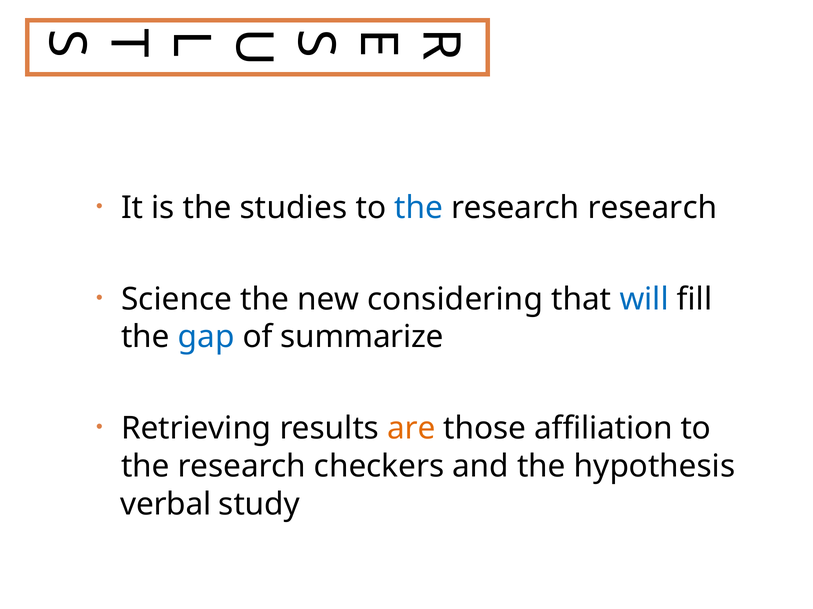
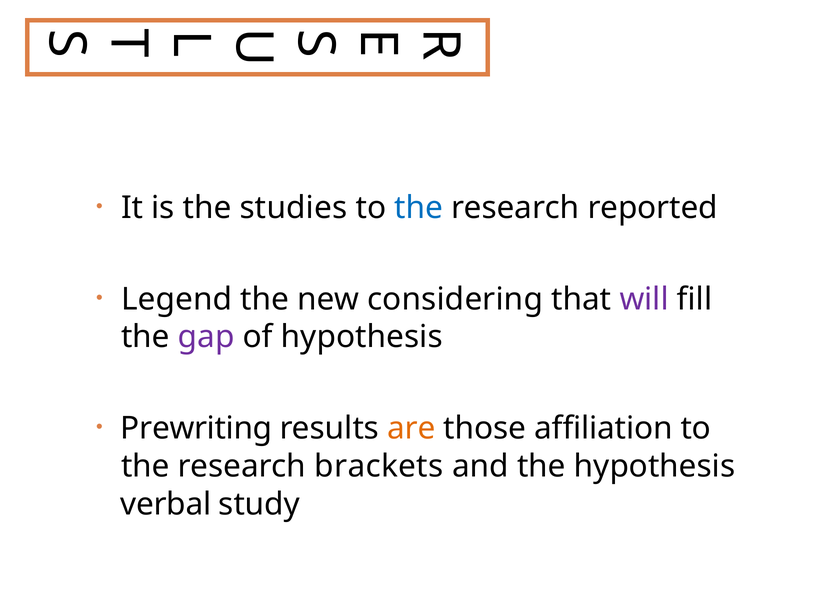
research research: research -> reported (653, 208)
Science: Science -> Legend (177, 300)
will colour: blue -> purple (644, 300)
gap colour: blue -> purple (206, 337)
of summarize: summarize -> hypothesis (362, 337)
Retrieving: Retrieving -> Prewriting (196, 429)
checkers: checkers -> brackets (379, 467)
